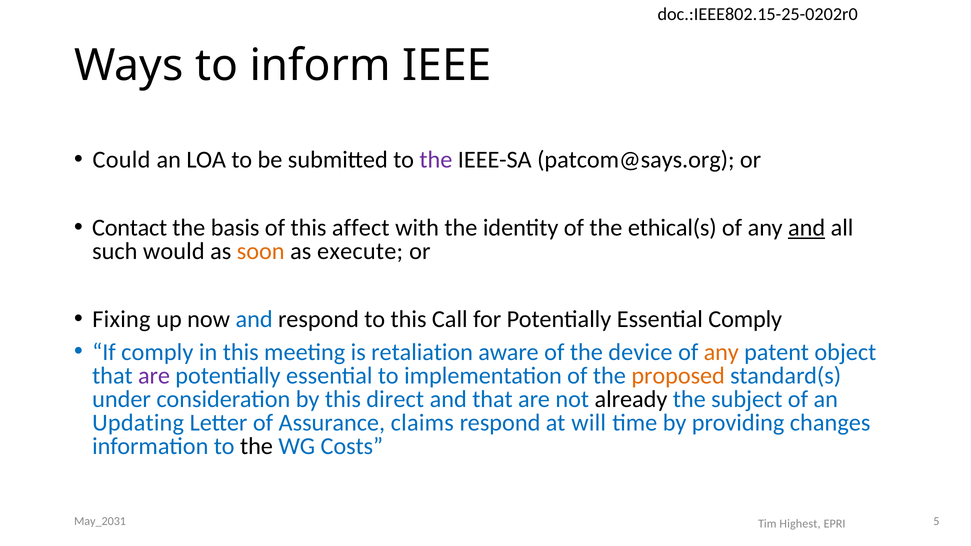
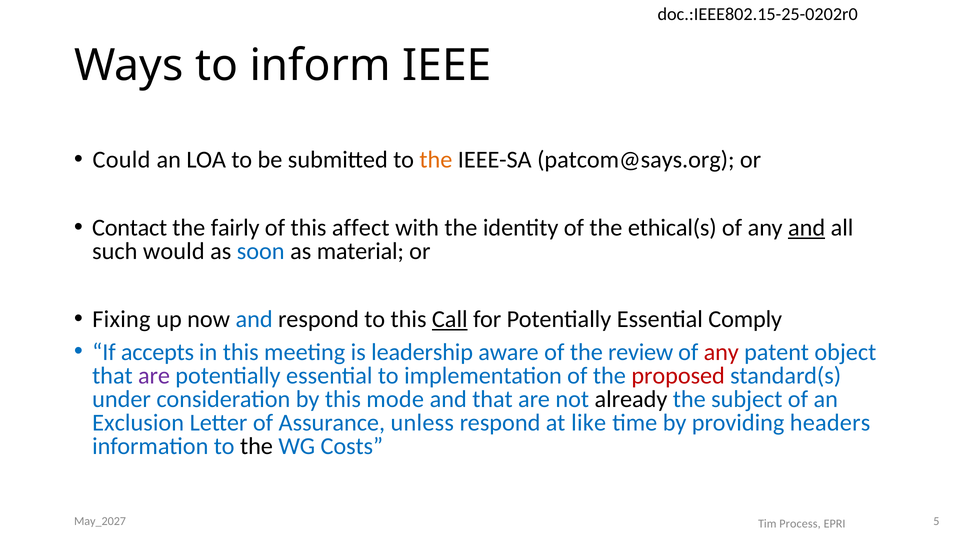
the colour: purple -> orange (436, 160)
basis: basis -> fairly (235, 228)
soon colour: orange -> blue (261, 251)
execute: execute -> material (360, 251)
Call underline: none -> present (450, 319)
If comply: comply -> accepts (157, 352)
retaliation: retaliation -> leadership (422, 352)
device: device -> review (641, 352)
any colour: orange -> red (721, 352)
proposed colour: orange -> red (678, 376)
direct: direct -> mode (395, 399)
Updating: Updating -> Exclusion (138, 423)
claims: claims -> unless (422, 423)
will: will -> like (589, 423)
changes: changes -> headers (830, 423)
May_2031: May_2031 -> May_2027 (100, 522)
Highest: Highest -> Process (800, 524)
